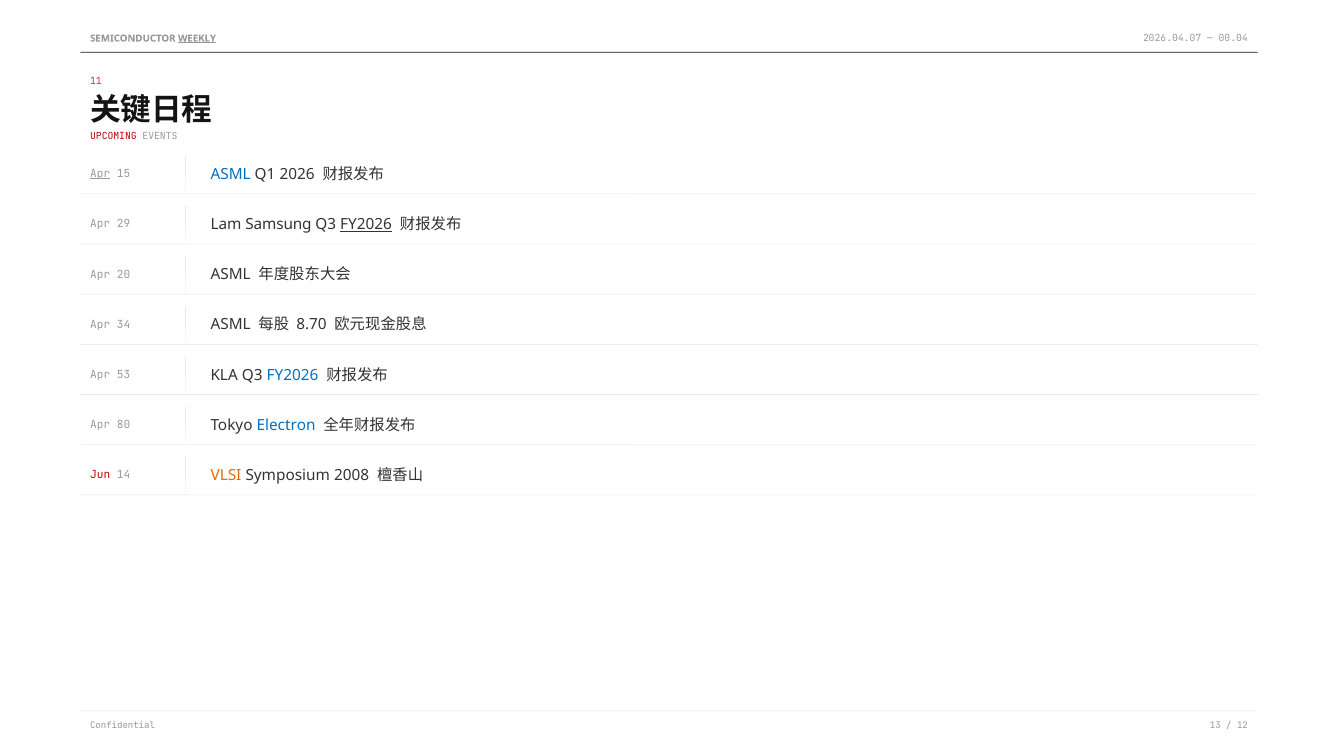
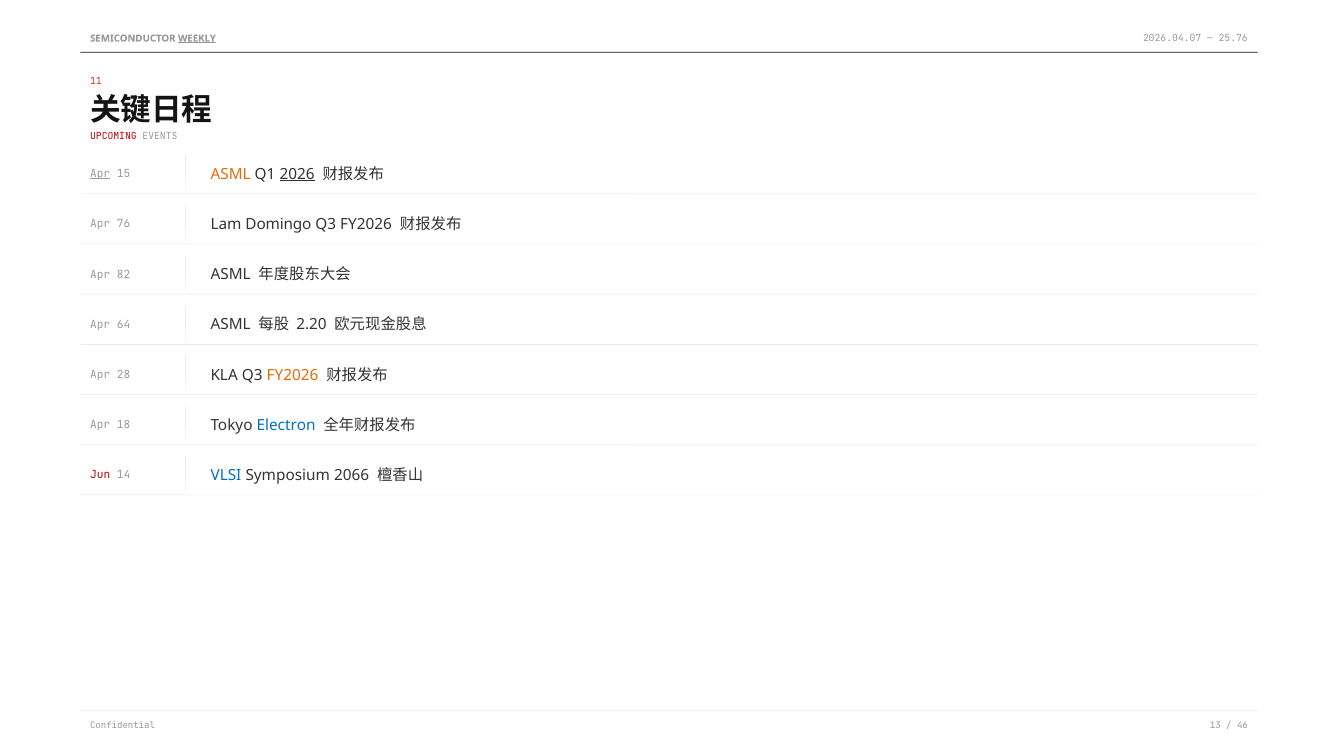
00.04: 00.04 -> 25.76 (1233, 38)
ASML colour: blue -> orange (231, 174)
2026 underline: none -> present (297, 174)
29: 29 -> 76 (124, 224)
Samsung: Samsung -> Domingo (278, 224)
FY2026 underline: present -> none (366, 224)
20: 20 -> 82 (124, 274)
34: 34 -> 64 (124, 324)
8.70: 8.70 -> 2.20 (311, 325)
53: 53 -> 28 (124, 375)
FY2026 colour: blue -> orange (293, 375)
80: 80 -> 18 (124, 425)
VLSI colour: orange -> blue (226, 475)
2008: 2008 -> 2066 (352, 475)
12: 12 -> 46 (1242, 725)
